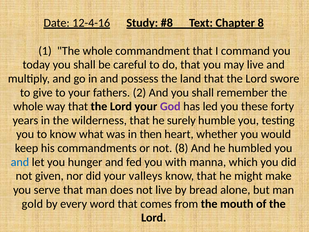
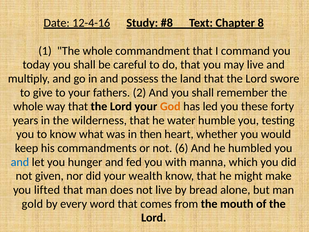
God colour: purple -> orange (170, 106)
surely: surely -> water (181, 120)
not 8: 8 -> 6 (182, 148)
valleys: valleys -> wealth (146, 176)
serve: serve -> lifted (47, 190)
